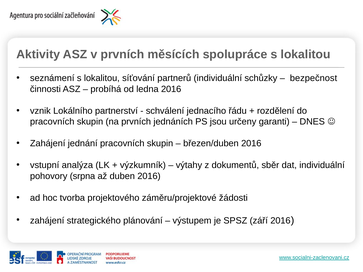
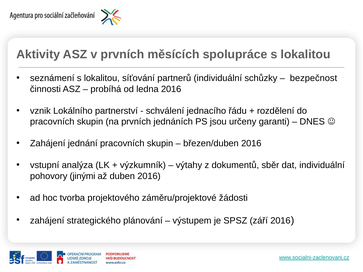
srpna: srpna -> jinými (82, 176)
